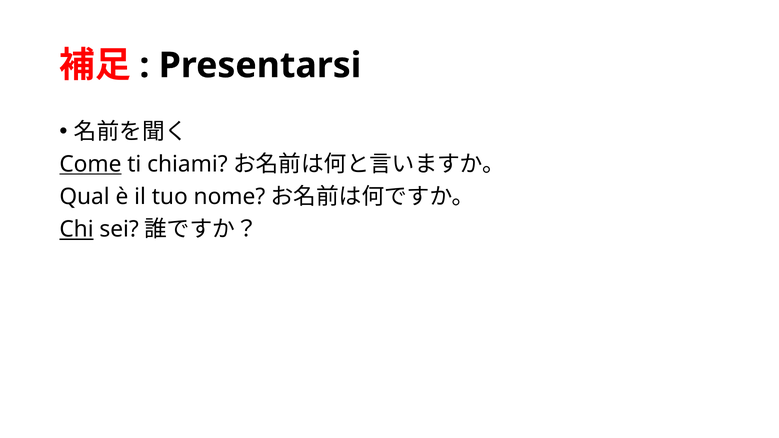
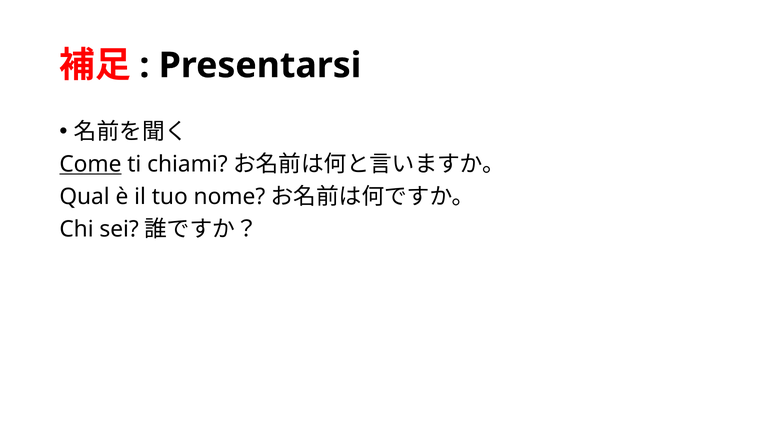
Chi underline: present -> none (77, 230)
